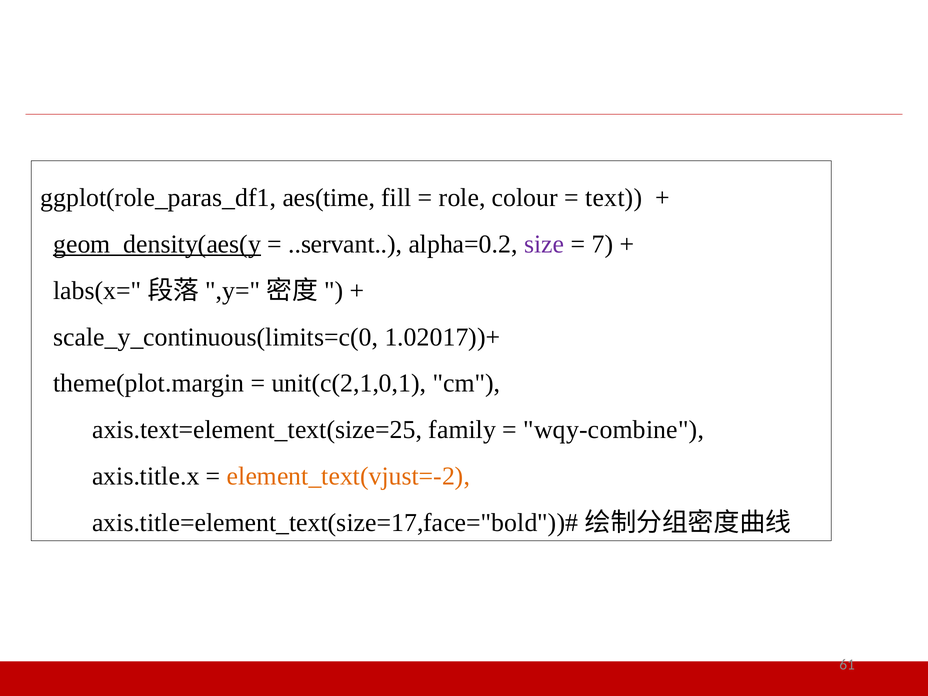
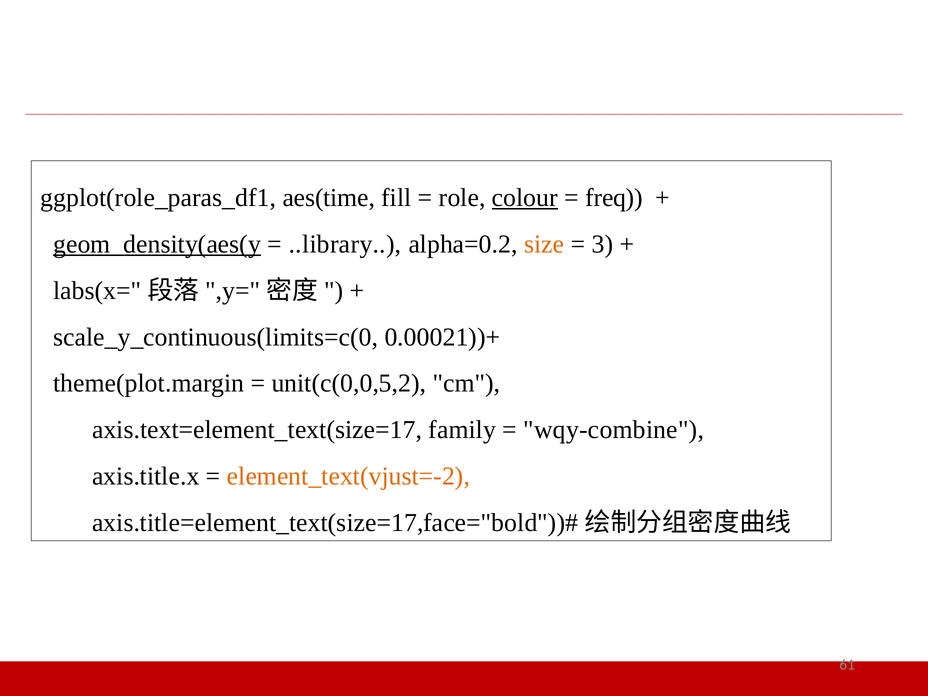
colour underline: none -> present (525, 198)
text: text -> freq (614, 198)
..servant: ..servant -> ..library (345, 244)
size colour: purple -> orange (544, 244)
7: 7 -> 3 (602, 244)
1.02017))+: 1.02017))+ -> 0.00021))+ (442, 337)
unit(c(2,1,0,1: unit(c(2,1,0,1 -> unit(c(0,0,5,2 (349, 383)
axis.text=element_text(size=25: axis.text=element_text(size=25 -> axis.text=element_text(size=17 (257, 430)
